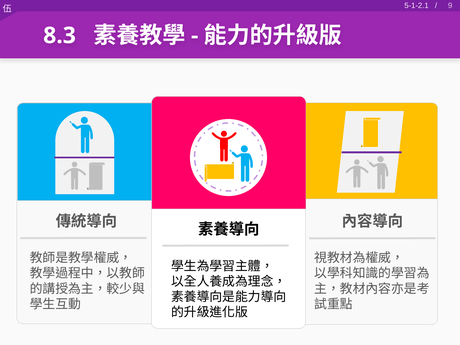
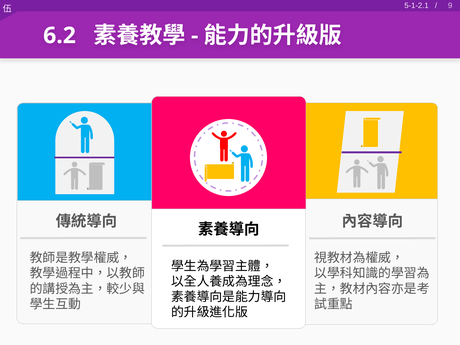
8.3: 8.3 -> 6.2 (60, 36)
